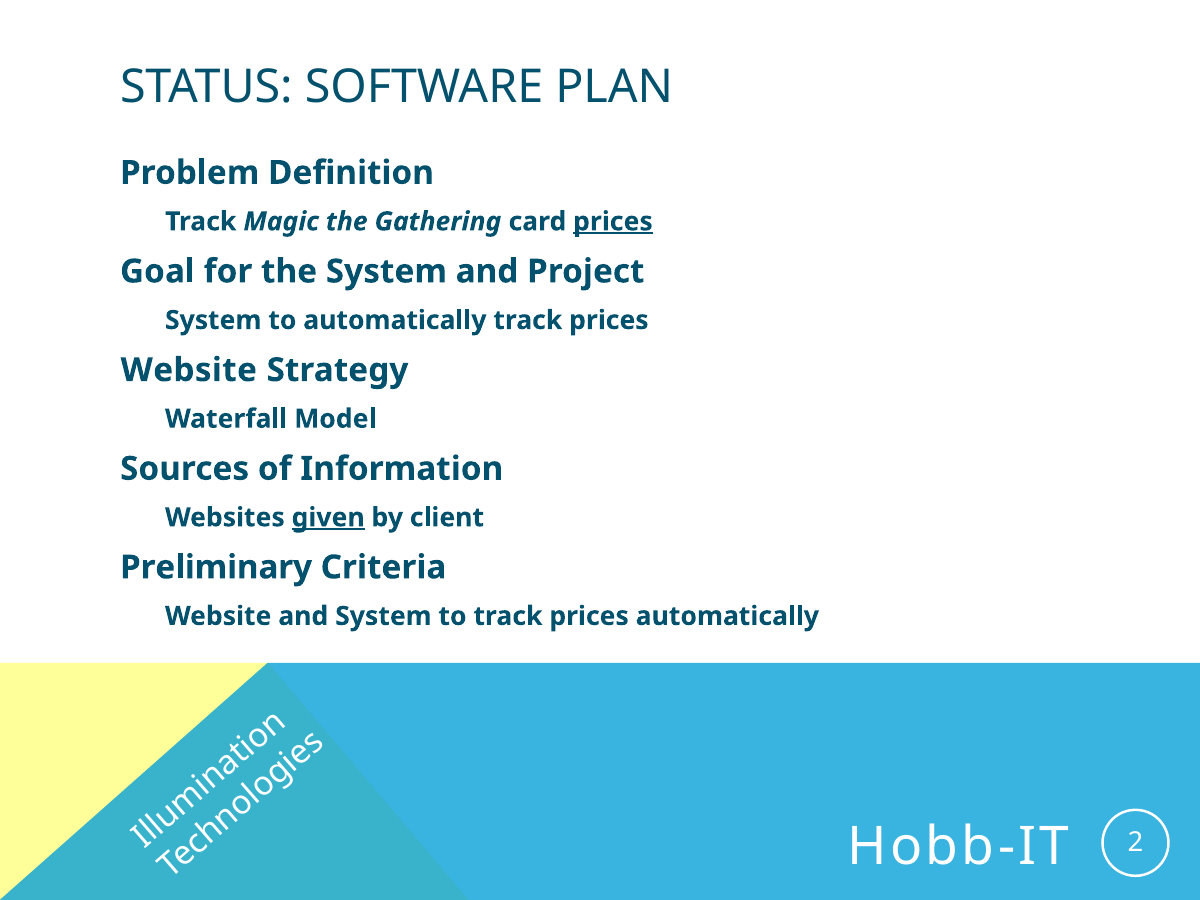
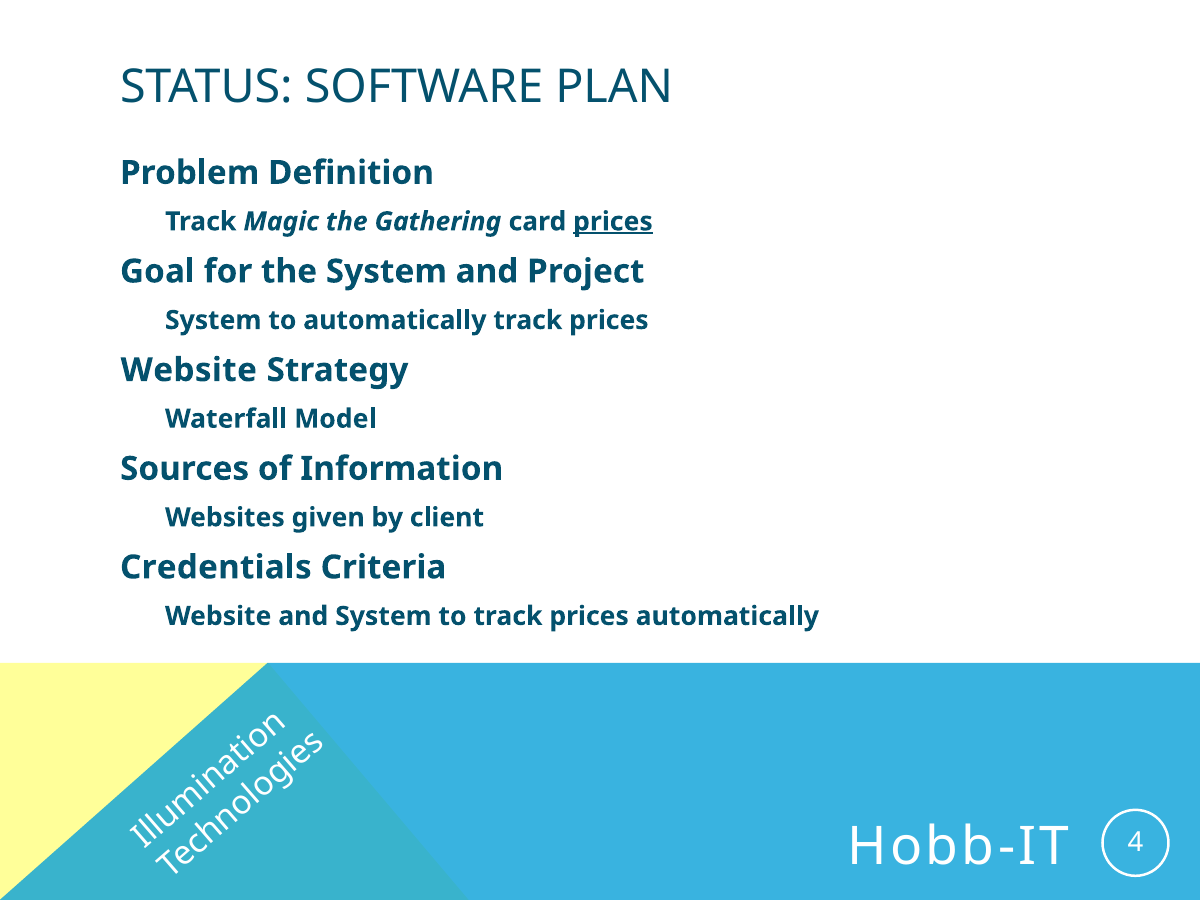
given underline: present -> none (328, 518)
Preliminary: Preliminary -> Credentials (216, 567)
2: 2 -> 4 (1135, 843)
